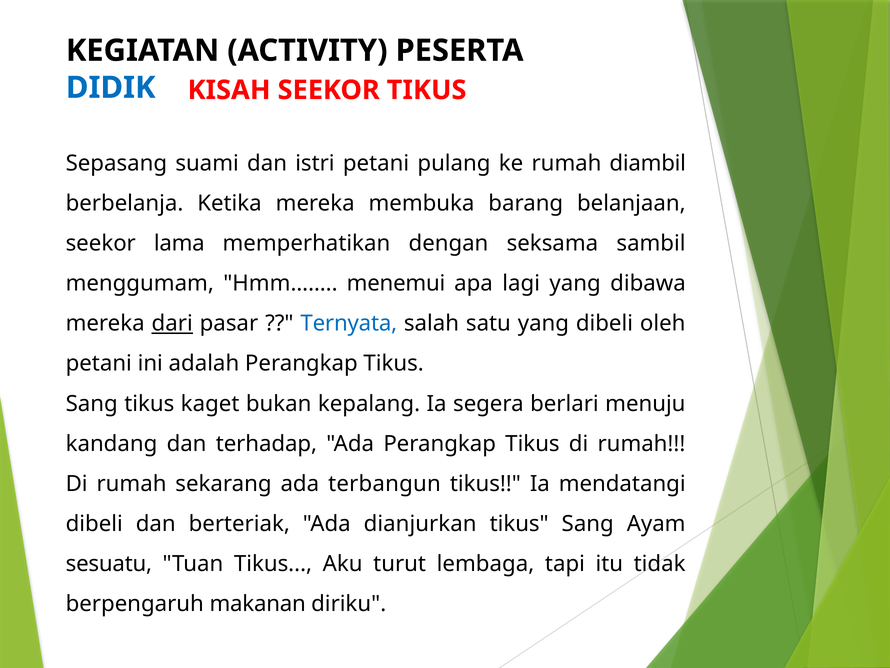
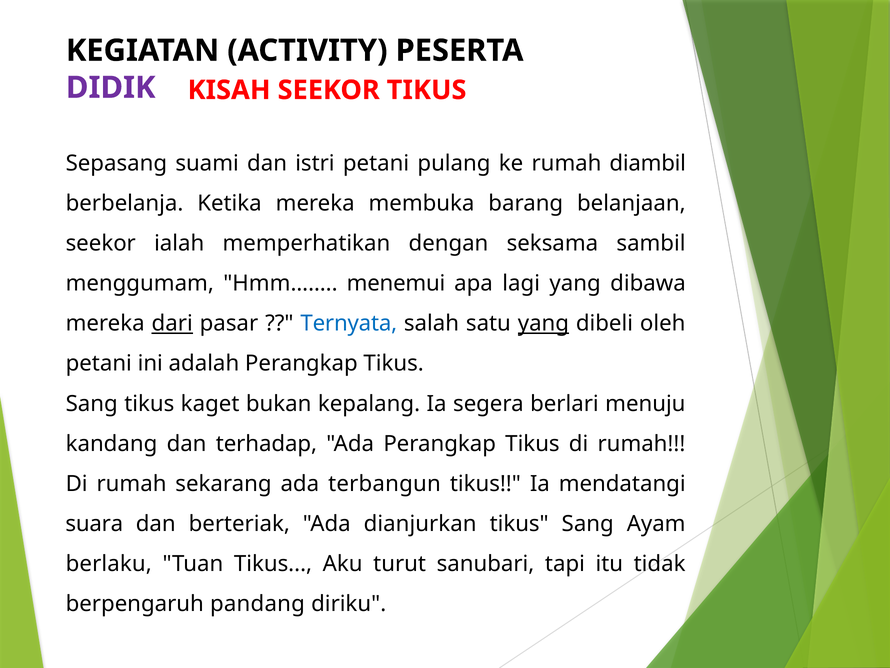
DIDIK colour: blue -> purple (111, 88)
lama: lama -> ialah (179, 243)
yang underline: none -> present (543, 323)
dibeli: dibeli -> suara (94, 524)
sesuatu: sesuatu -> berlaku (109, 564)
lembaga: lembaga -> sanubari (485, 564)
makanan: makanan -> pandang (257, 604)
